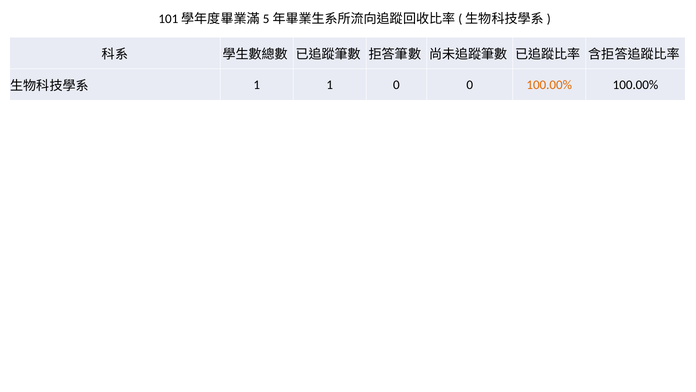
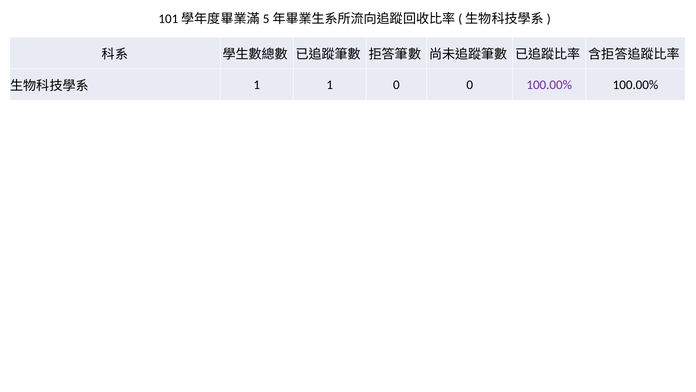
100.00% colour: orange -> purple (549, 85)
